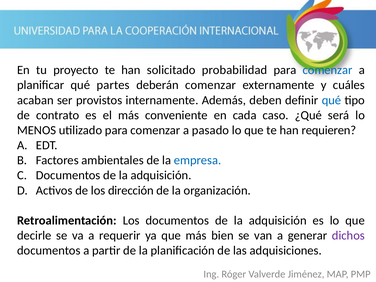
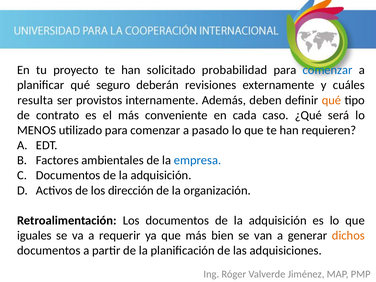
partes: partes -> seguro (113, 85)
deberán comenzar: comenzar -> revisiones (211, 85)
acaban: acaban -> resulta (35, 100)
qué colour: blue -> orange (331, 100)
decirle: decirle -> iguales (34, 235)
dichos colour: purple -> orange (348, 235)
